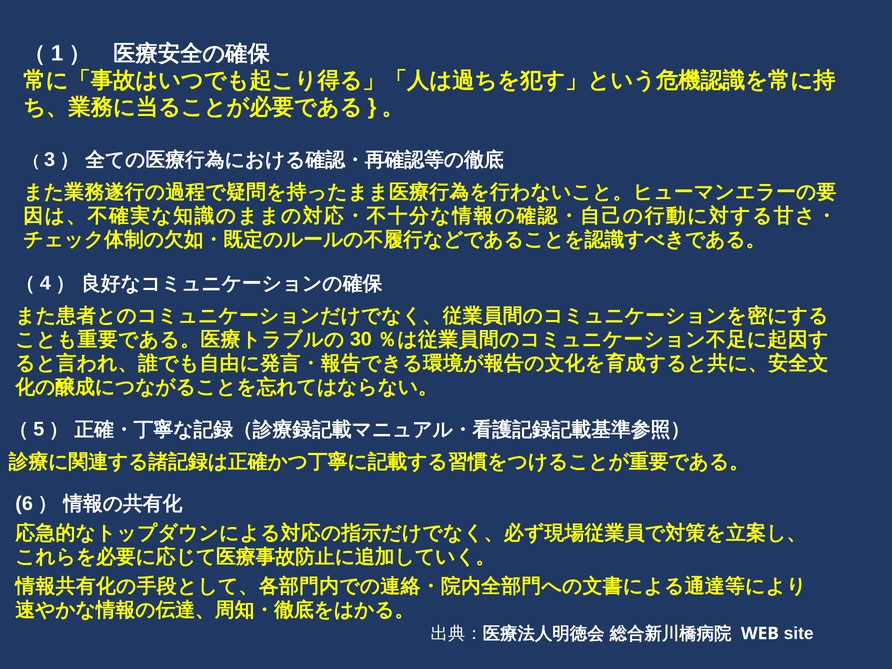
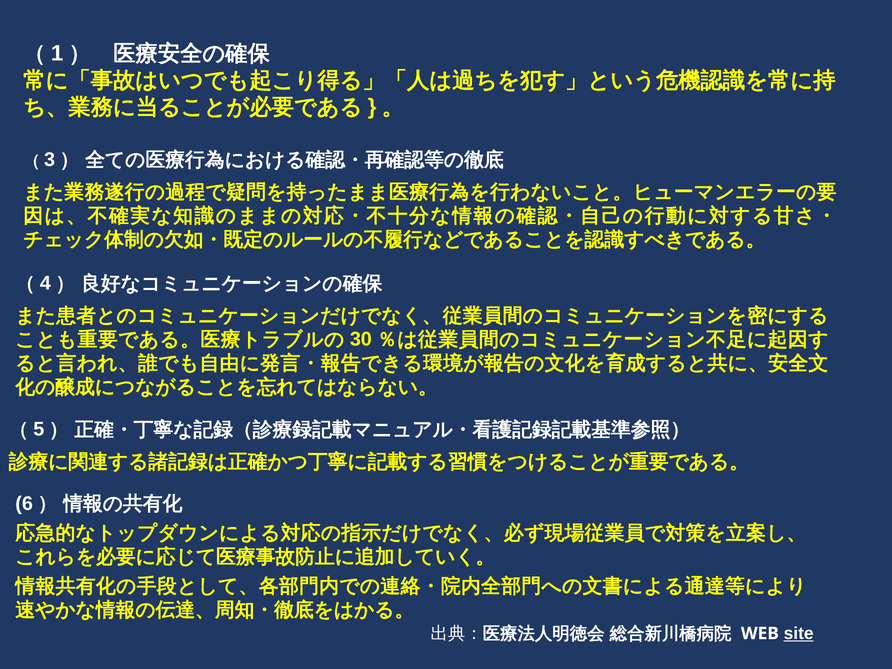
site underline: none -> present (799, 633)
